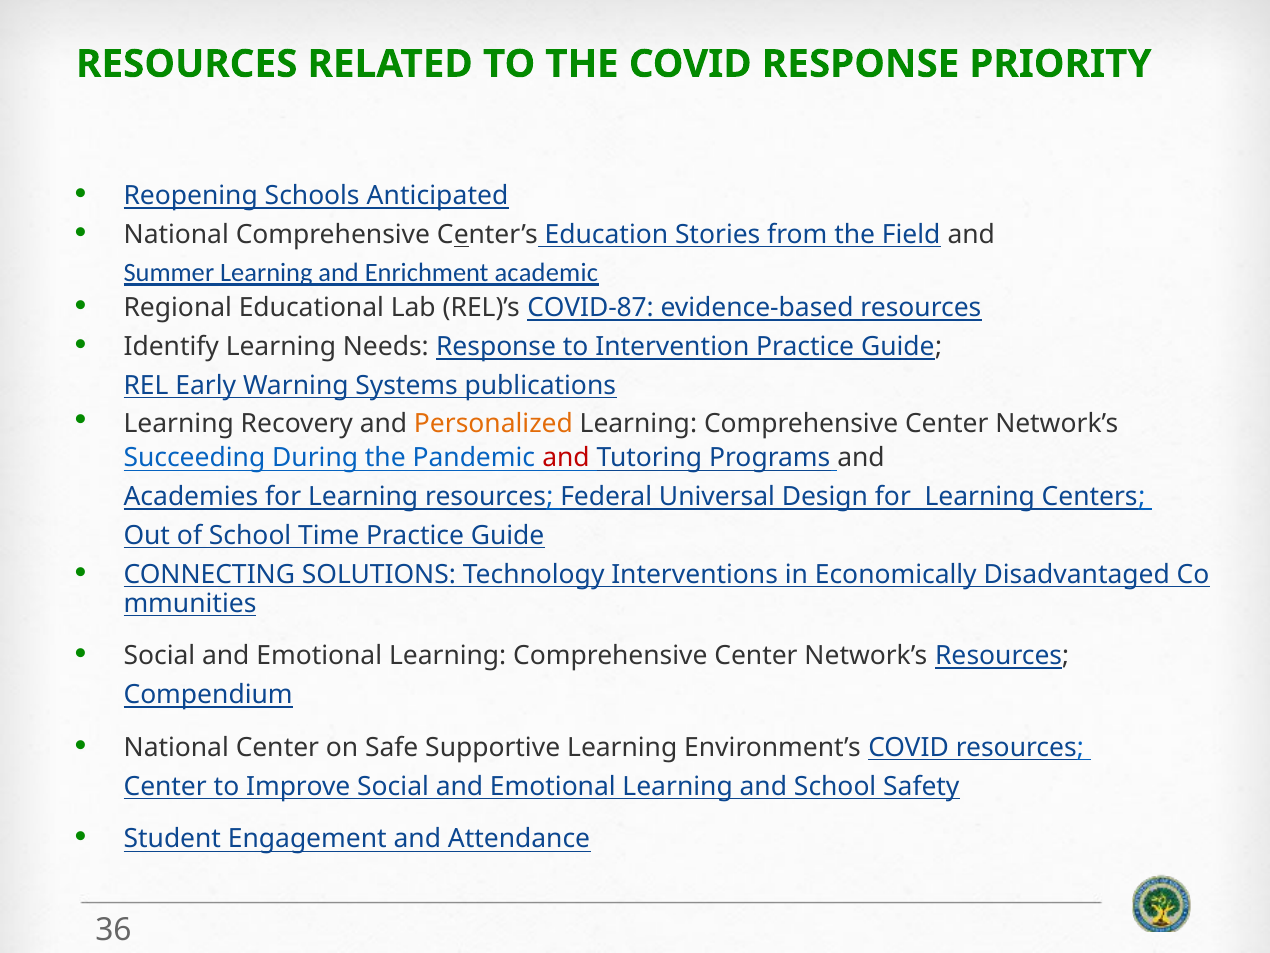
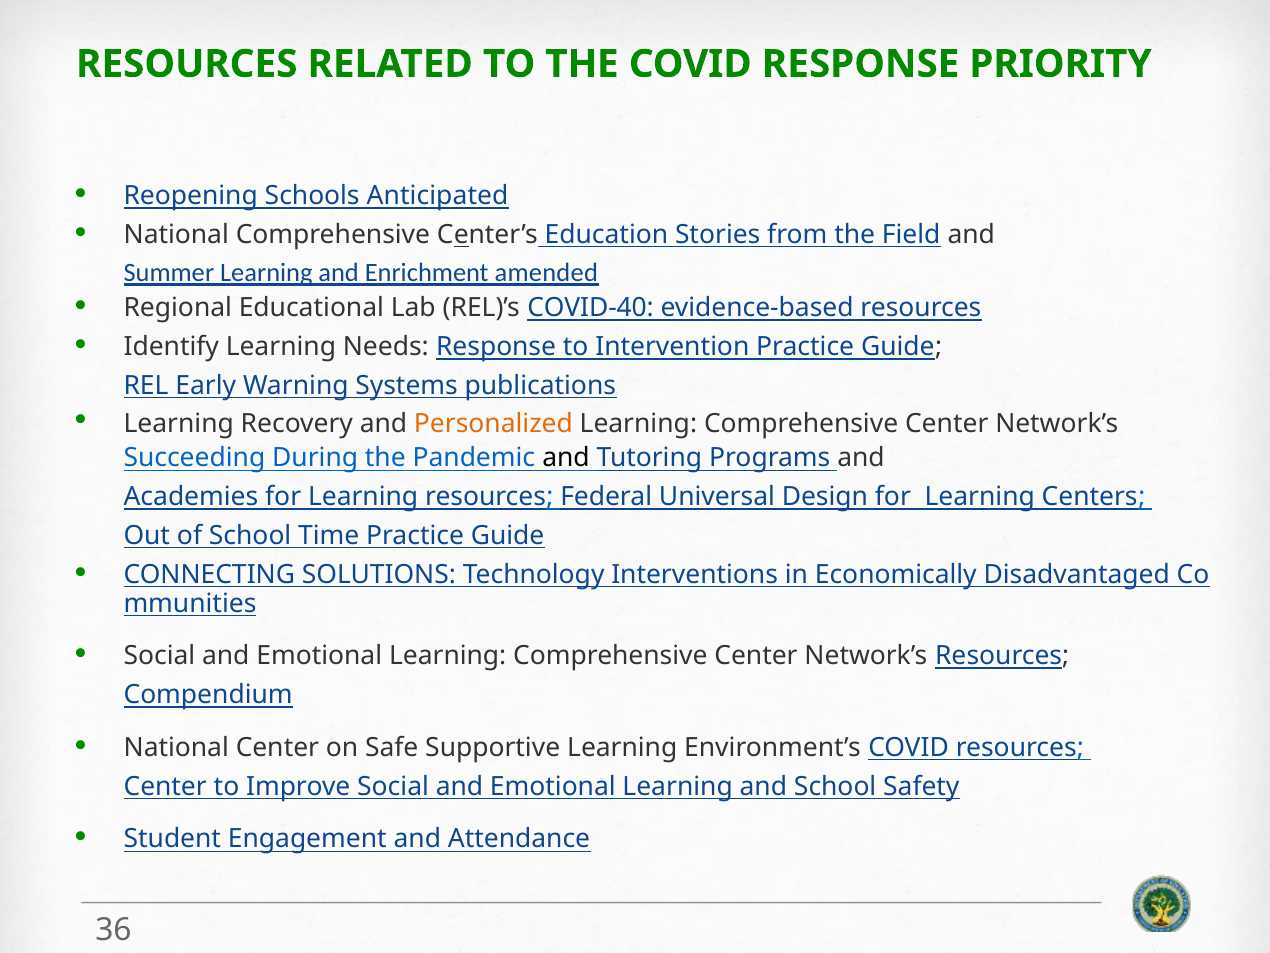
academic: academic -> amended (546, 273)
COVID-87: COVID-87 -> COVID-40 (591, 308)
and colour: red -> black (566, 458)
